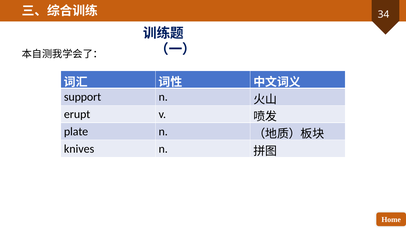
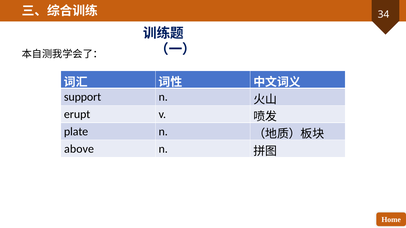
knives: knives -> above (79, 149)
